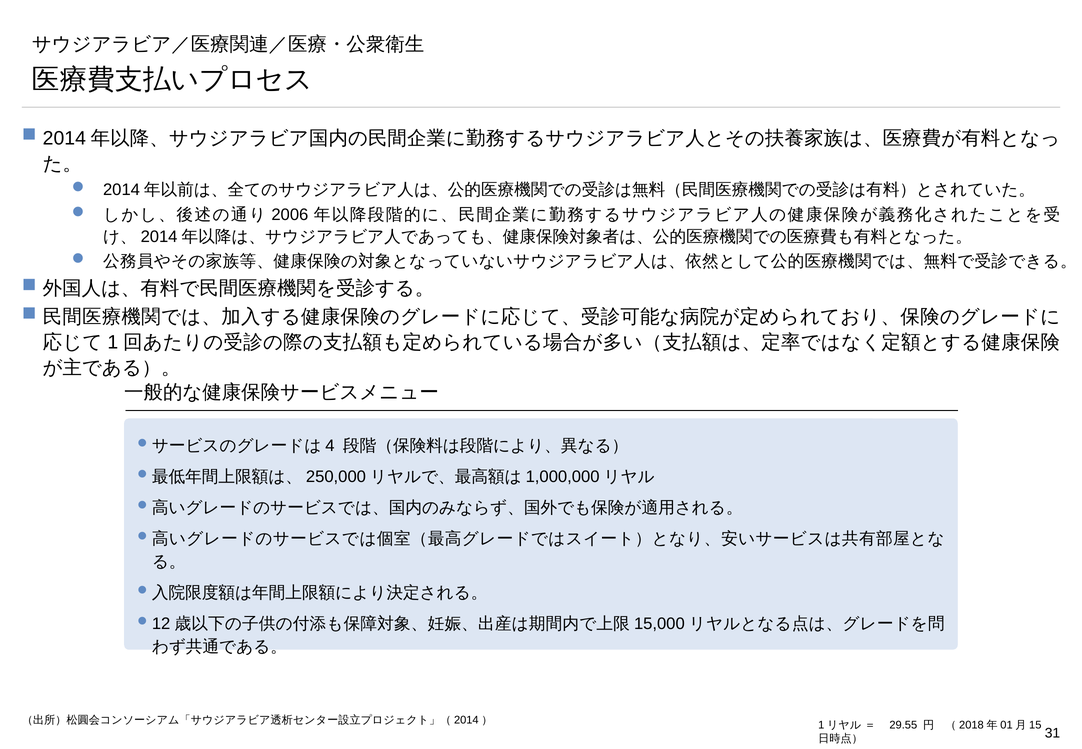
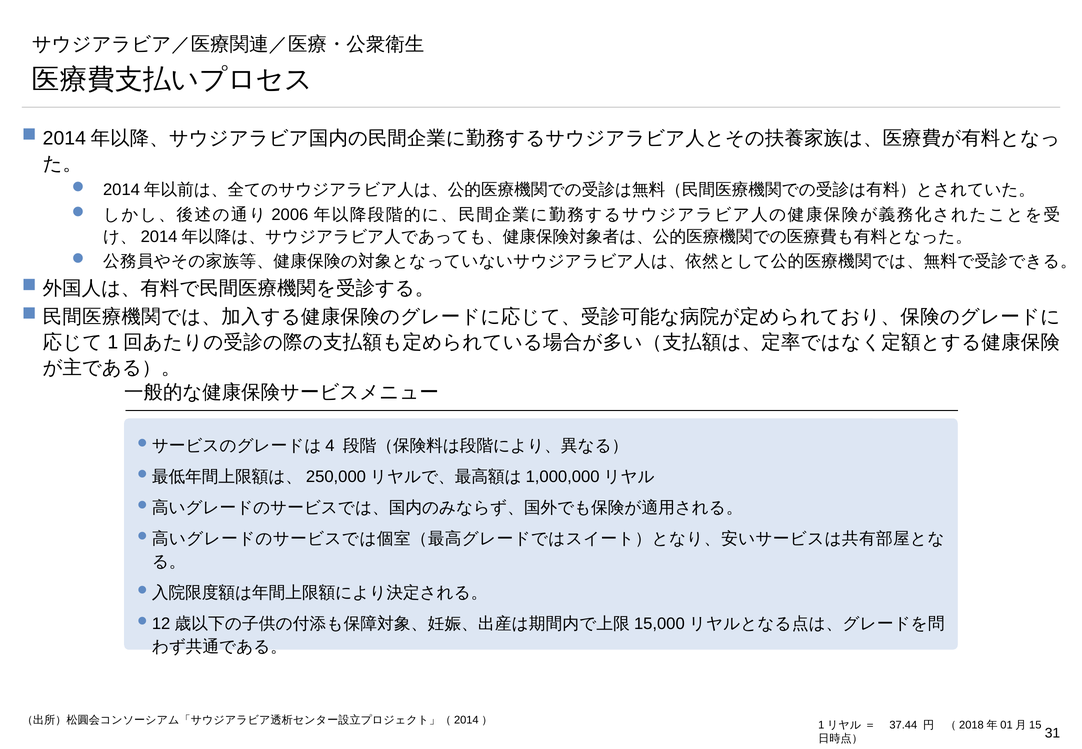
29.55: 29.55 -> 37.44 (903, 725)
